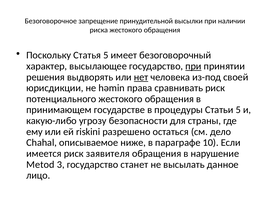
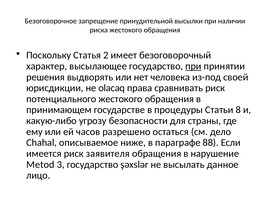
Статья 5: 5 -> 2 (106, 55)
нет underline: present -> none (141, 77)
həmin: həmin -> olacaq (112, 88)
Статьи 5: 5 -> 8 (238, 110)
riskini: riskini -> часов (88, 132)
10: 10 -> 88 (211, 143)
станет: станет -> şəxslər (134, 165)
